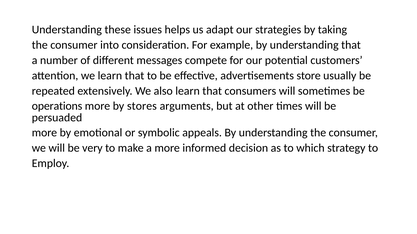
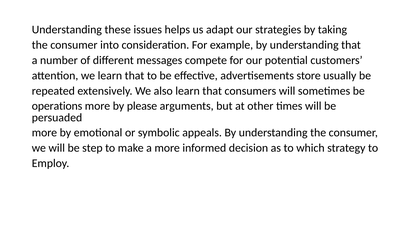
stores: stores -> please (142, 106)
very: very -> step (92, 148)
